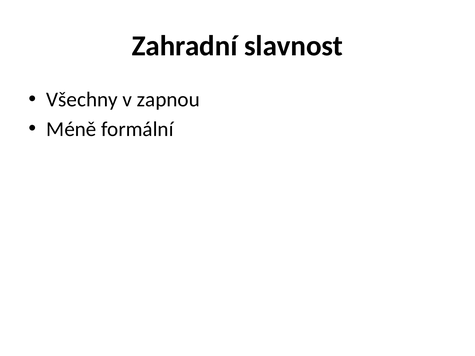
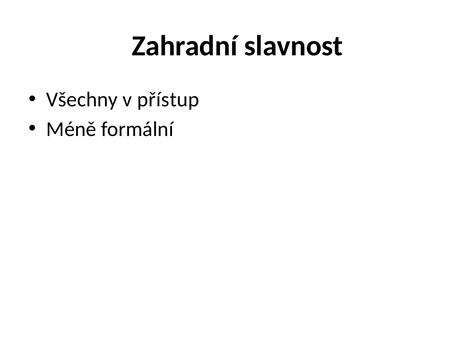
zapnou: zapnou -> přístup (168, 100)
